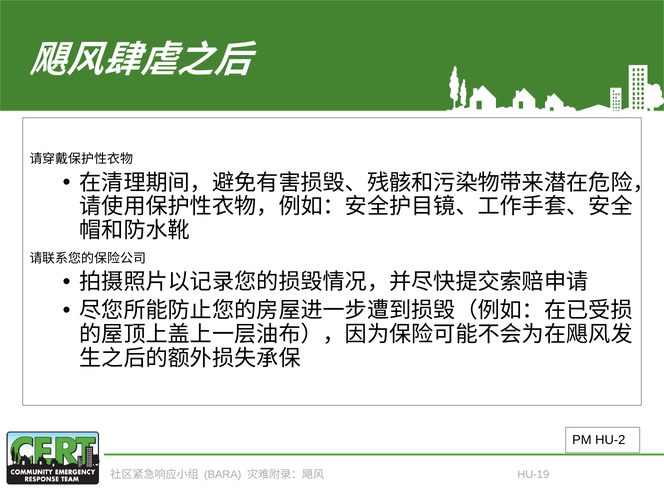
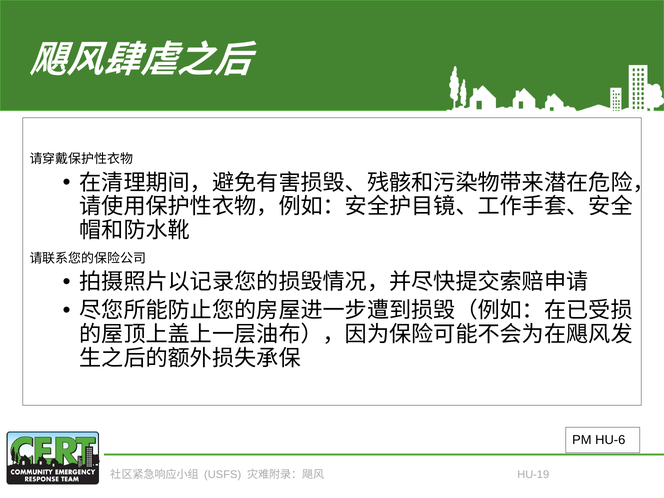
HU-2: HU-2 -> HU-6 (610, 440)
BARA: BARA -> USFS (223, 475)
